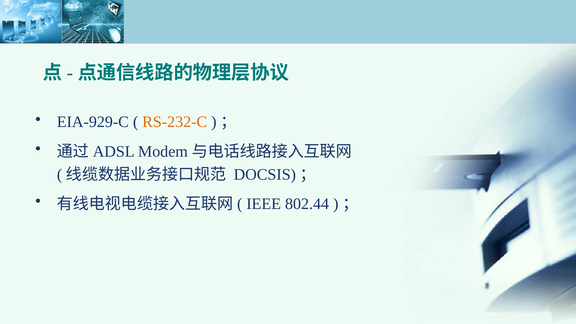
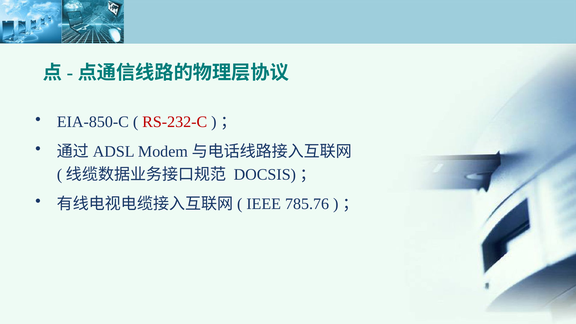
EIA-929-C: EIA-929-C -> EIA-850-C (93, 122)
RS-232-C colour: orange -> red (175, 122)
802.44: 802.44 -> 785.76 (307, 204)
